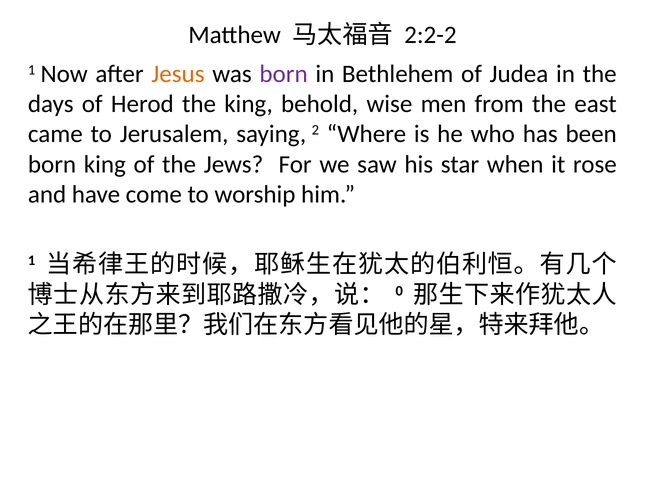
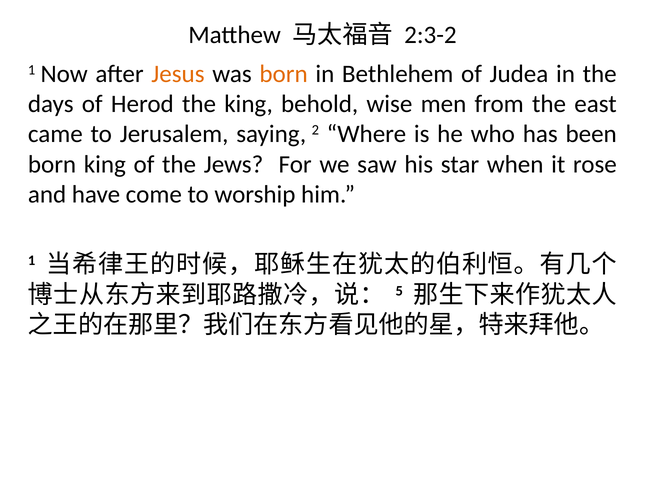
2:2-2: 2:2-2 -> 2:3-2 (430, 35)
born colour: purple -> orange (284, 74)
0: 0 -> 5 (399, 291)
